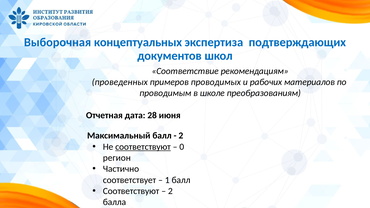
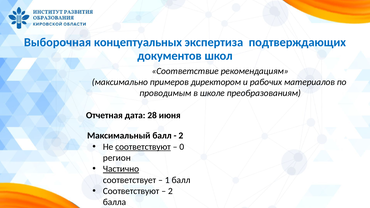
проведенных: проведенных -> максимально (120, 82)
проводимых: проводимых -> директором (216, 82)
Частично underline: none -> present (121, 169)
